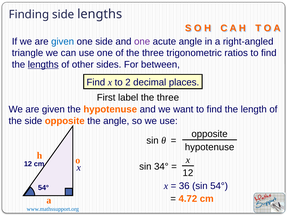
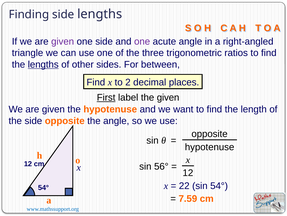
given colour: blue -> purple (63, 41)
First underline: none -> present (106, 97)
label the three: three -> given (168, 97)
34°: 34° -> 56° (161, 166)
36: 36 -> 22 (184, 185)
4.72: 4.72 -> 7.59 (188, 198)
